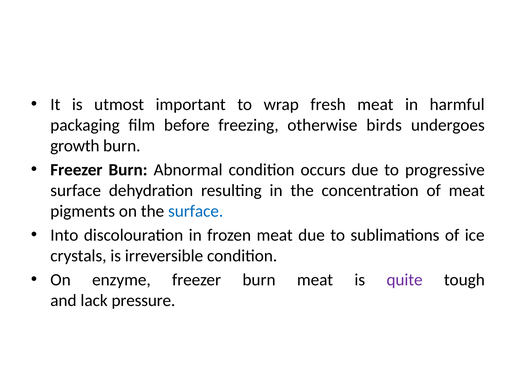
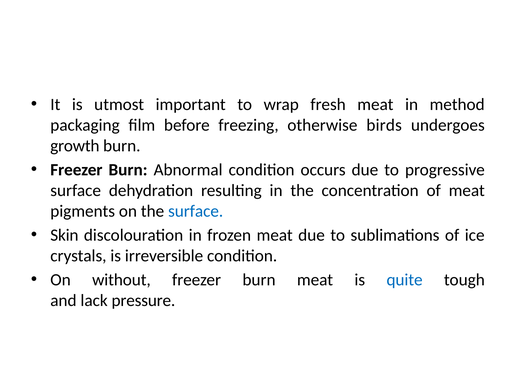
harmful: harmful -> method (457, 104)
Into: Into -> Skin (64, 235)
enzyme: enzyme -> without (121, 280)
quite colour: purple -> blue (405, 280)
